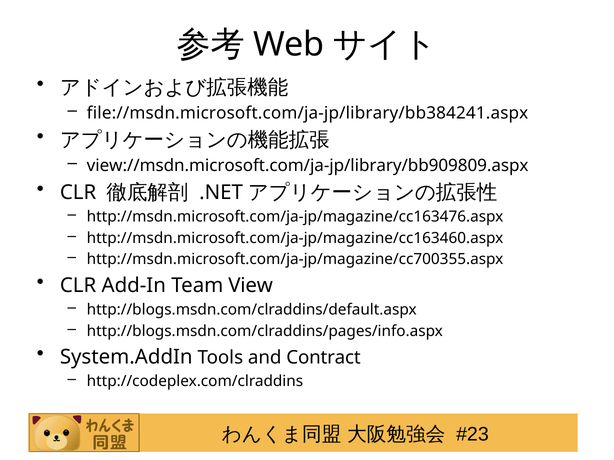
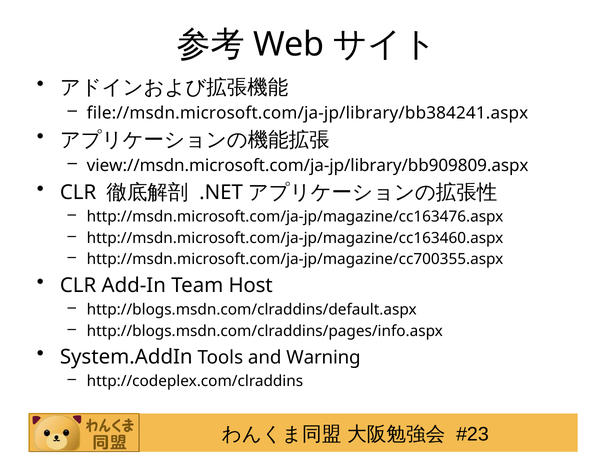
View: View -> Host (251, 286)
Contract: Contract -> Warning (324, 358)
